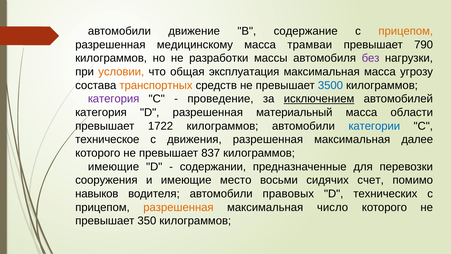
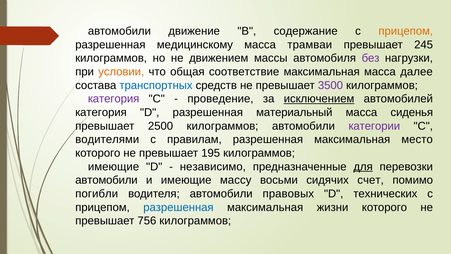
790: 790 -> 245 (424, 45)
разработки: разработки -> движением (219, 58)
эксплуатация: эксплуатация -> соответствие (244, 72)
угрозу: угрозу -> далее (416, 72)
транспортных colour: orange -> blue (156, 85)
3500 colour: blue -> purple (330, 85)
области: области -> сиденья (412, 112)
1722: 1722 -> 2500 (161, 126)
категории colour: blue -> purple (374, 126)
техническое: техническое -> водителями (107, 139)
движения: движения -> правилам (194, 139)
далее: далее -> место (417, 139)
837: 837 -> 195 (211, 153)
содержании: содержании -> независимо (213, 166)
для underline: none -> present (363, 166)
сооружения: сооружения -> автомобили (106, 180)
место: место -> массу (236, 180)
навыков: навыков -> погибли (97, 193)
разрешенная colour: orange -> blue (178, 207)
число: число -> жизни (333, 207)
350: 350 -> 756 (147, 221)
